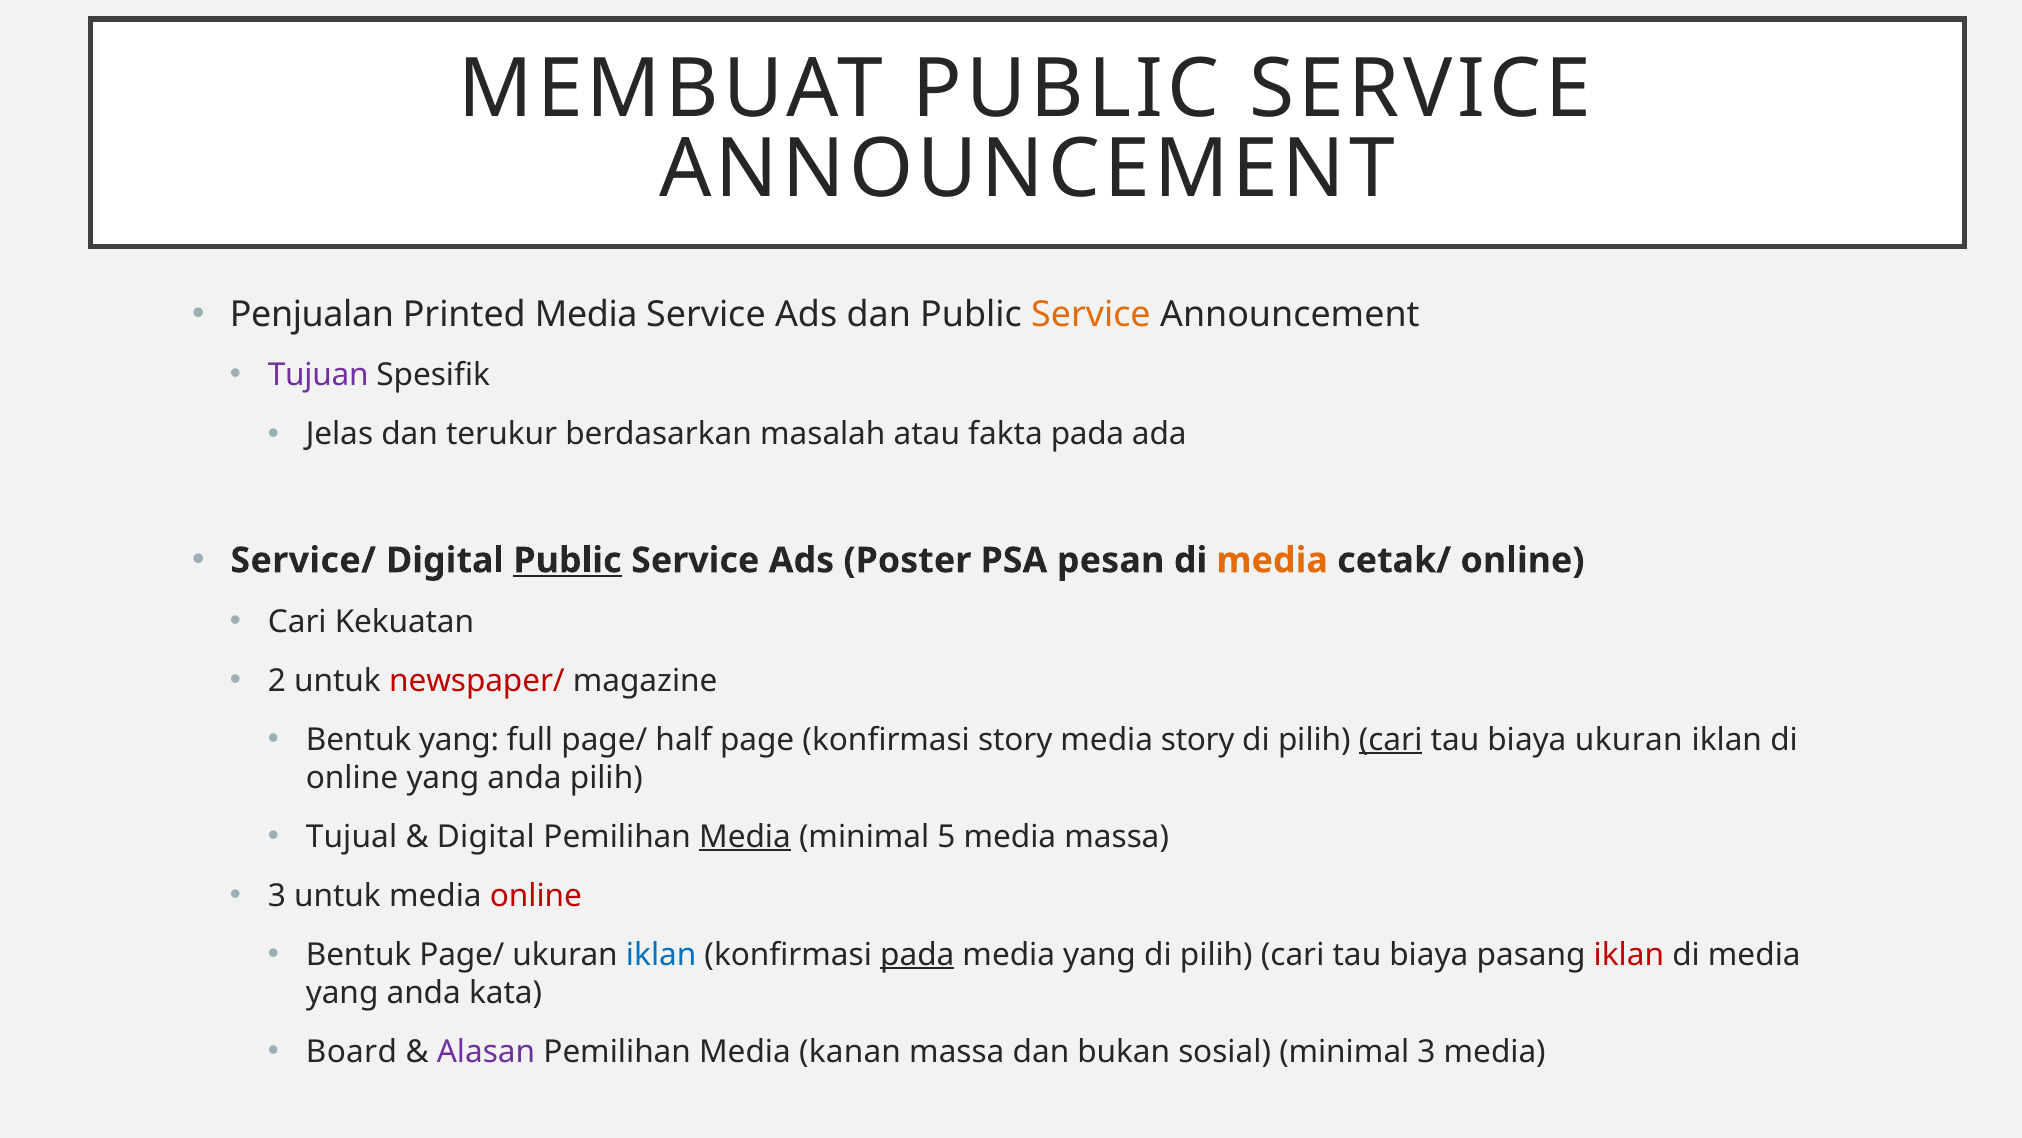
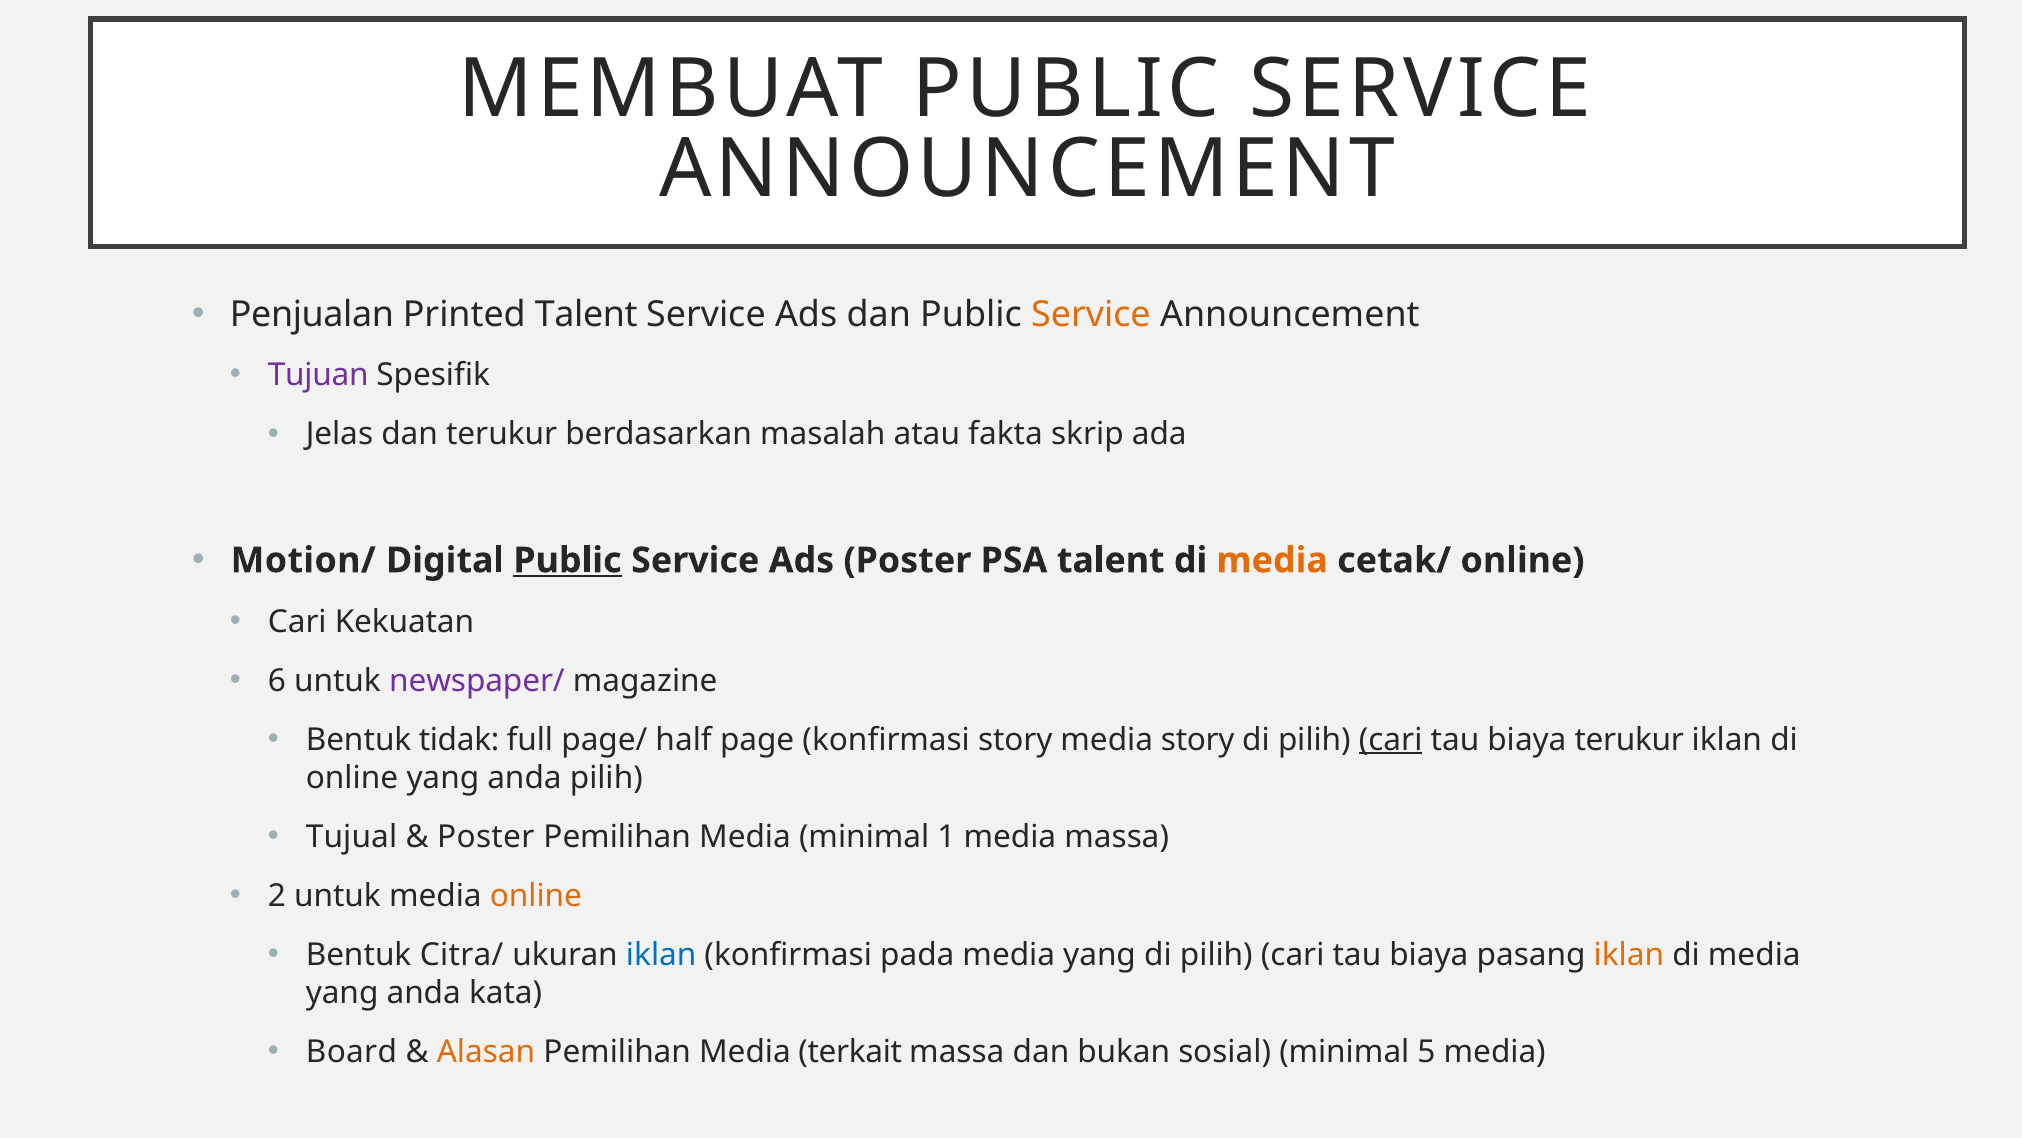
Printed Media: Media -> Talent (586, 314)
fakta pada: pada -> skrip (1087, 434)
Service/: Service/ -> Motion/ (303, 560)
PSA pesan: pesan -> talent (1111, 560)
2: 2 -> 6 (277, 680)
newspaper/ colour: red -> purple (477, 680)
Bentuk yang: yang -> tidak (459, 739)
biaya ukuran: ukuran -> terukur (1629, 739)
Digital: Digital -> Poster (486, 836)
Media underline: present -> none (745, 836)
5: 5 -> 1 (947, 836)
3: 3 -> 2 (277, 895)
online colour: red -> orange (536, 895)
Bentuk Page/: Page/ -> Citra/ (462, 954)
pada underline: present -> none (917, 954)
iklan colour: red -> orange (1629, 954)
Alasan colour: purple -> orange (486, 1051)
kanan: kanan -> terkait (850, 1051)
minimal 3: 3 -> 5 (1426, 1051)
